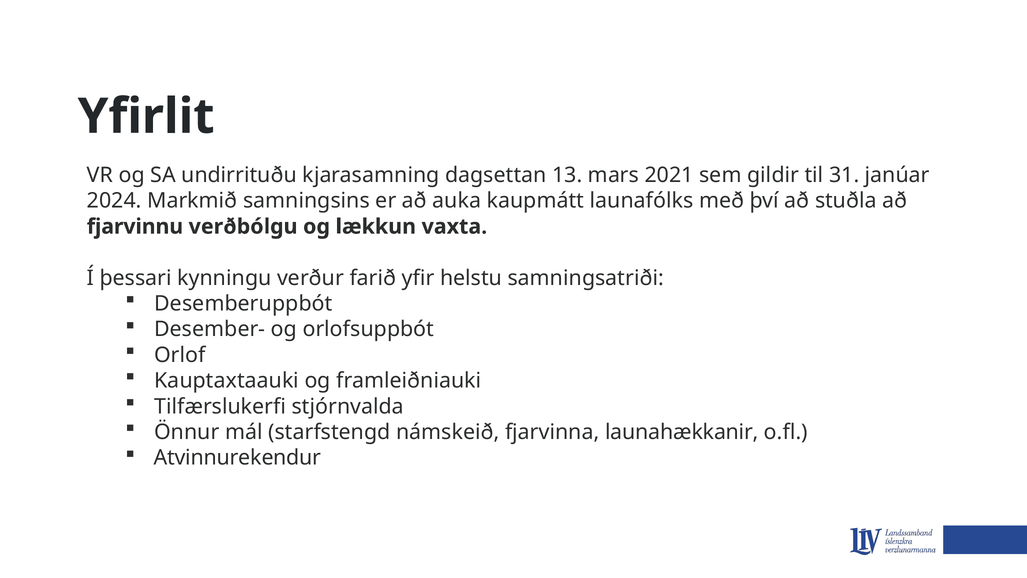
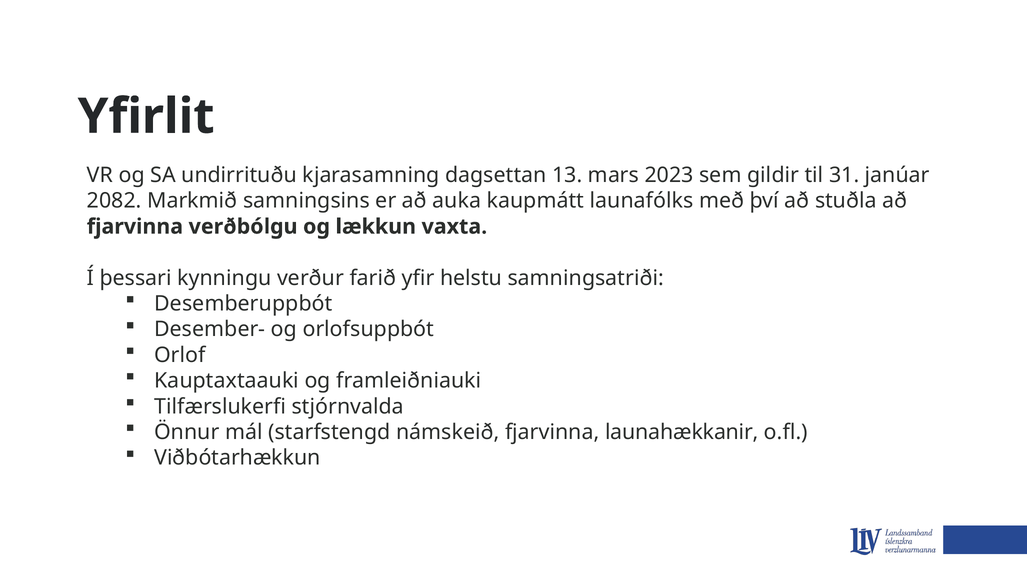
2021: 2021 -> 2023 (669, 175)
2024: 2024 -> 2082 (114, 201)
fjarvinnu: fjarvinnu -> fjarvinna (135, 226)
Atvinnurekendur: Atvinnurekendur -> Viðbótarhækkun (237, 458)
